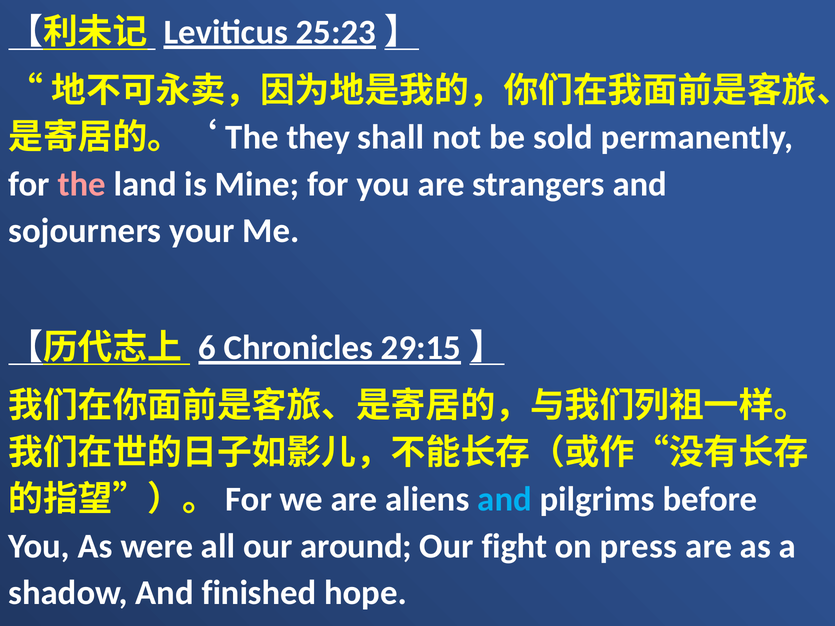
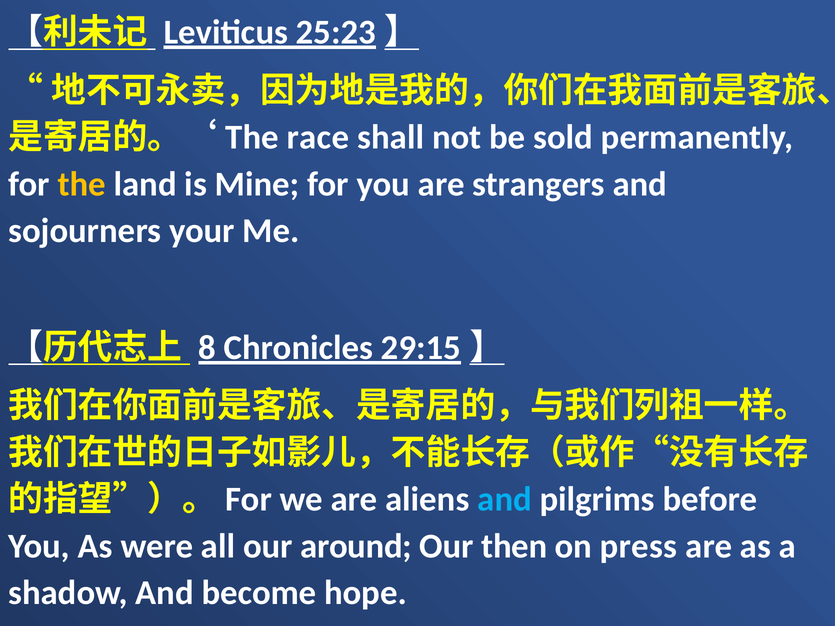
they: they -> race (318, 138)
the colour: pink -> yellow (82, 184)
6: 6 -> 8 (207, 348)
fight: fight -> then (514, 546)
finished: finished -> become (259, 593)
